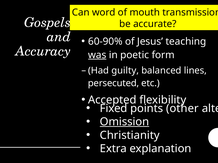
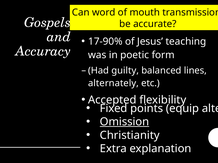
60-90%: 60-90% -> 17-90% (105, 42)
was underline: present -> none (97, 55)
persecuted: persecuted -> alternately (113, 83)
other: other -> equip (183, 109)
